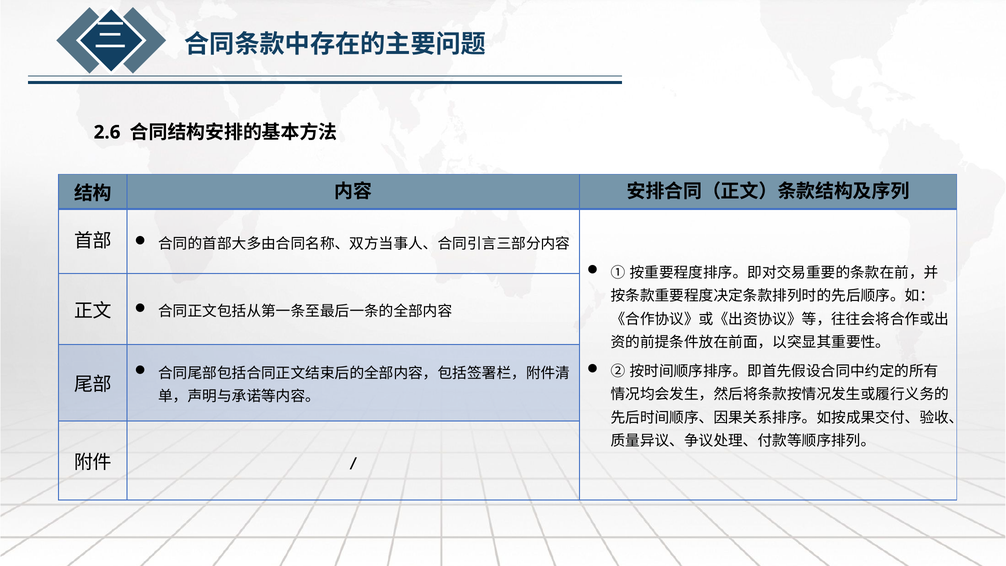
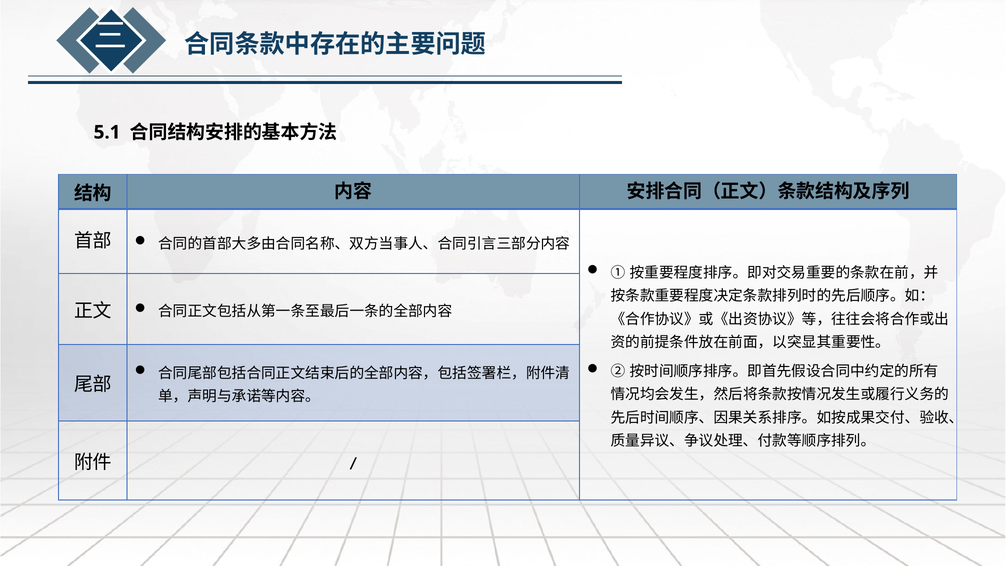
2.6: 2.6 -> 5.1 (107, 132)
